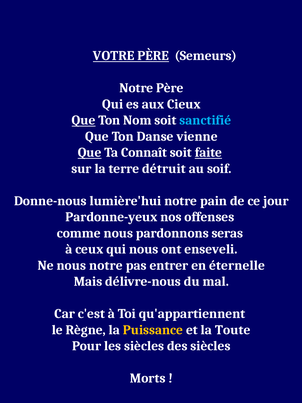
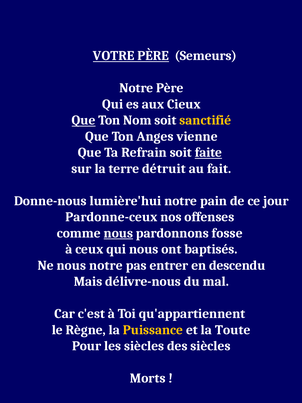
sanctifié colour: light blue -> yellow (205, 120)
Danse: Danse -> Anges (155, 136)
Que underline: present -> none (90, 152)
Connaît: Connaît -> Refrain (144, 152)
soif: soif -> fait (219, 169)
Pardonne-yeux: Pardonne-yeux -> Pardonne-ceux (111, 217)
nous underline: none -> present (118, 233)
seras: seras -> fosse (227, 233)
enseveli: enseveli -> baptisés (211, 249)
éternelle: éternelle -> descendu (237, 265)
